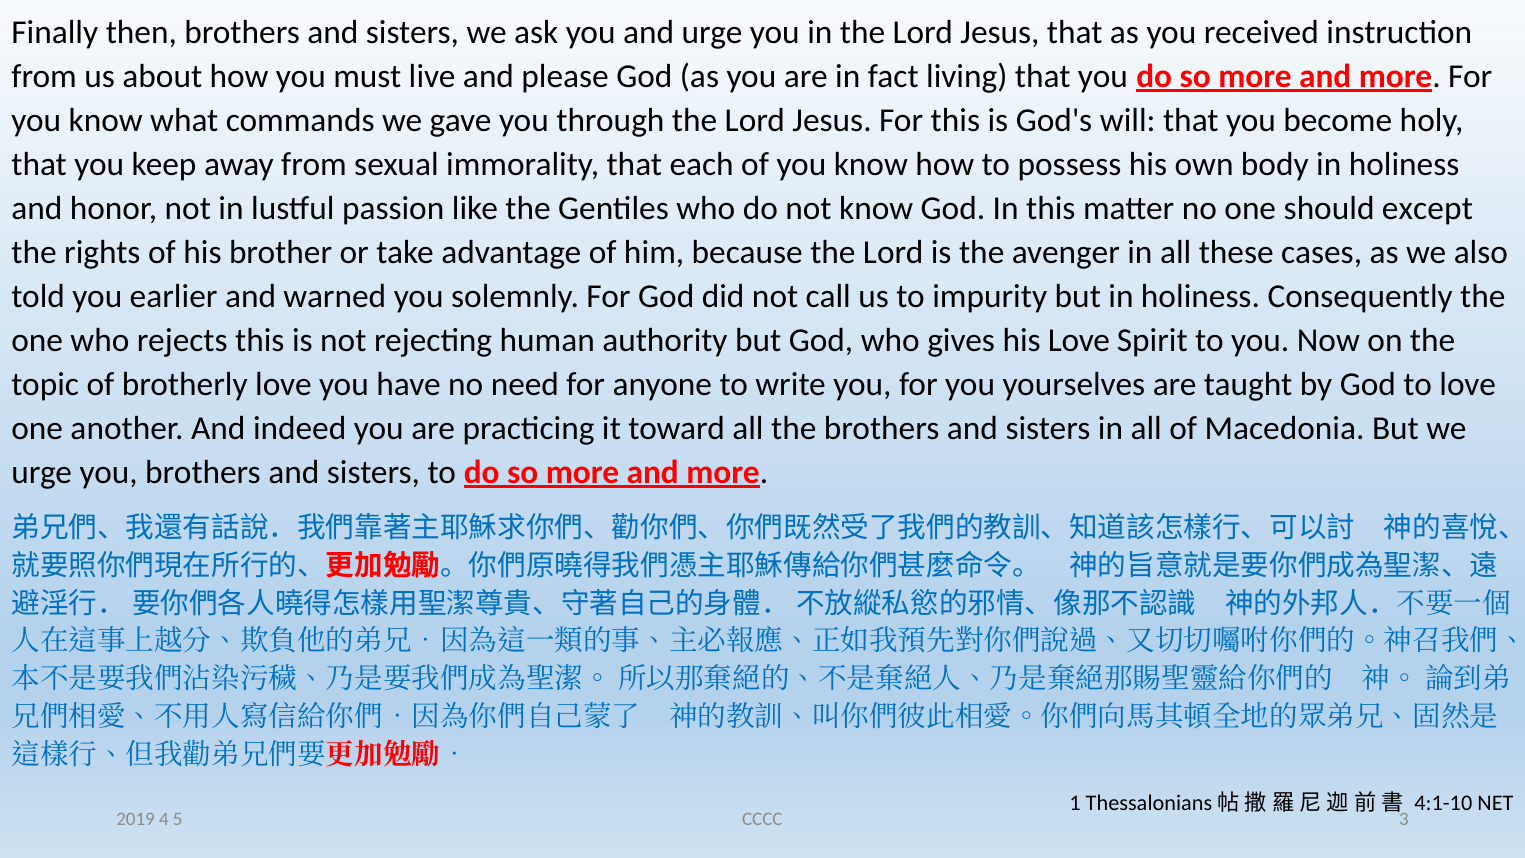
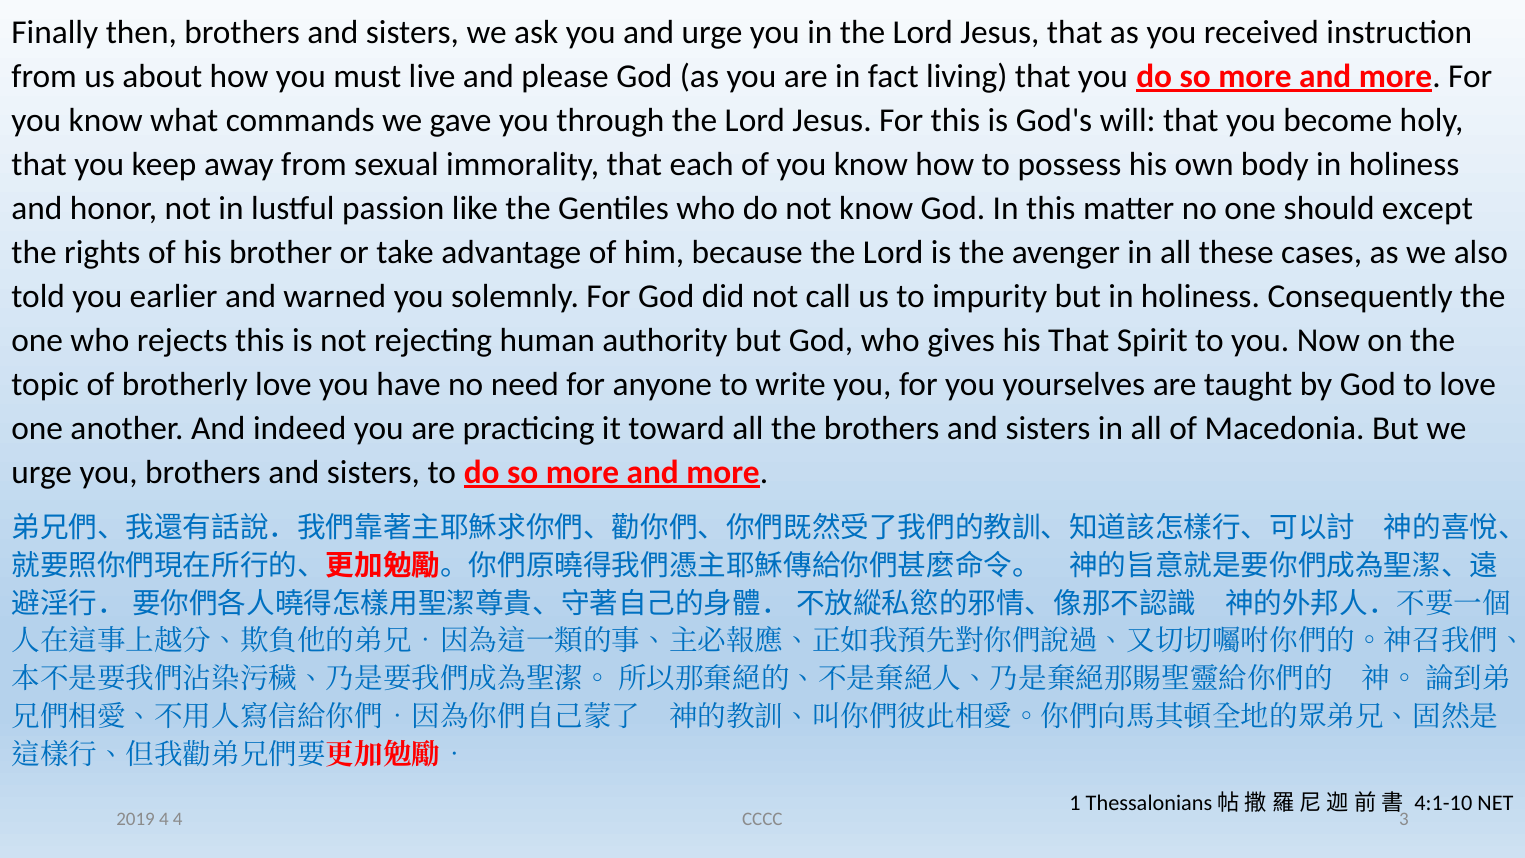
his Love: Love -> That (1079, 340)
4 5: 5 -> 4 (178, 819)
